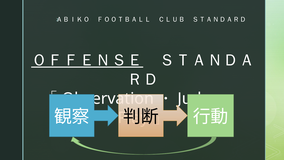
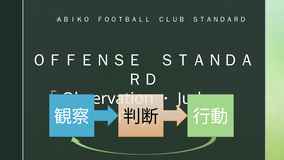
ＯＦＦＥＮＳＥ underline: present -> none (87, 60)
